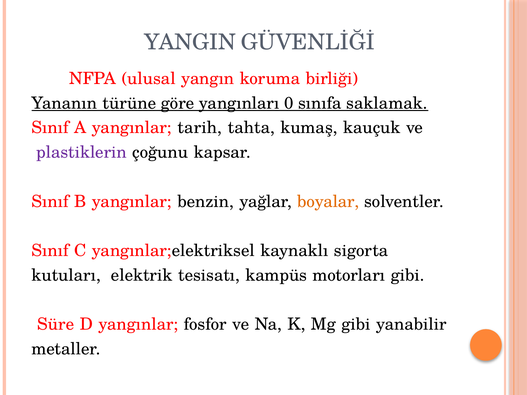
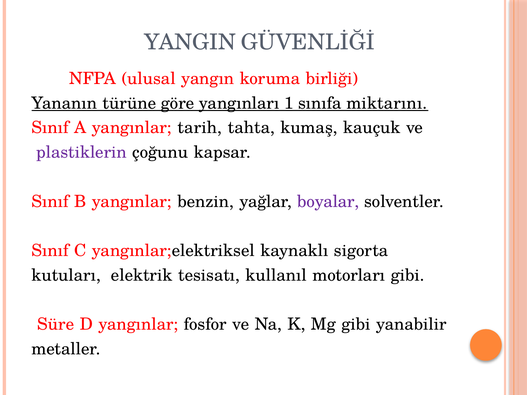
0: 0 -> 1 (289, 103)
saklamak: saklamak -> miktarını (387, 103)
boyalar colour: orange -> purple (328, 202)
kampüs: kampüs -> kullanıl (276, 275)
